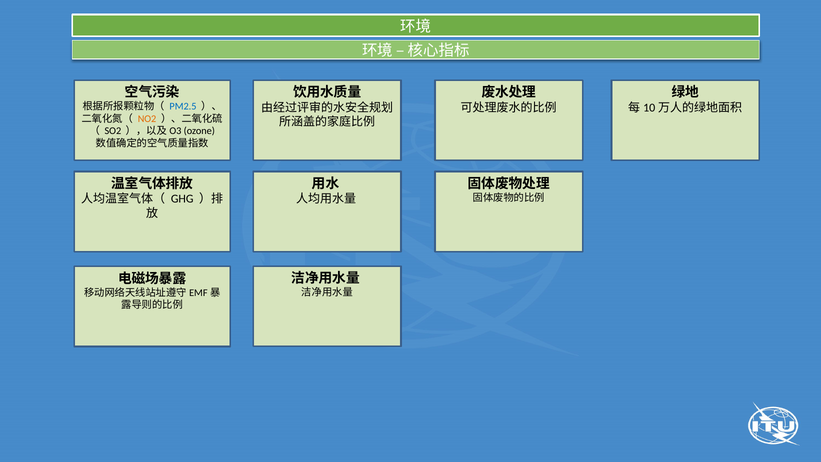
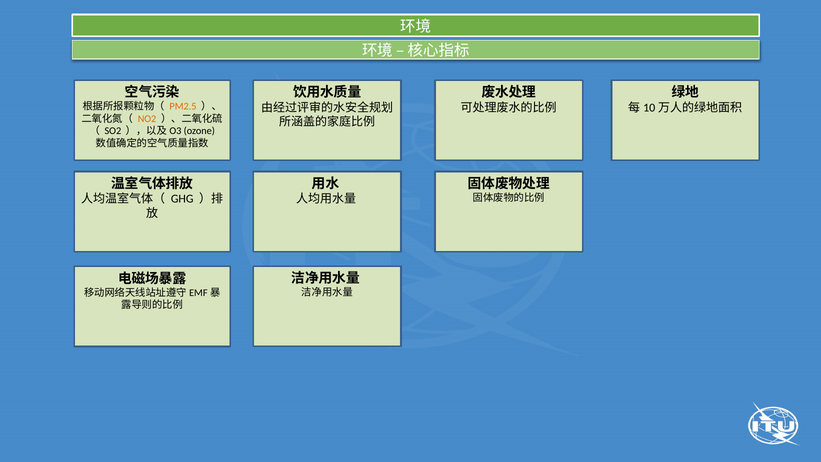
PM2.5 colour: blue -> orange (183, 106)
